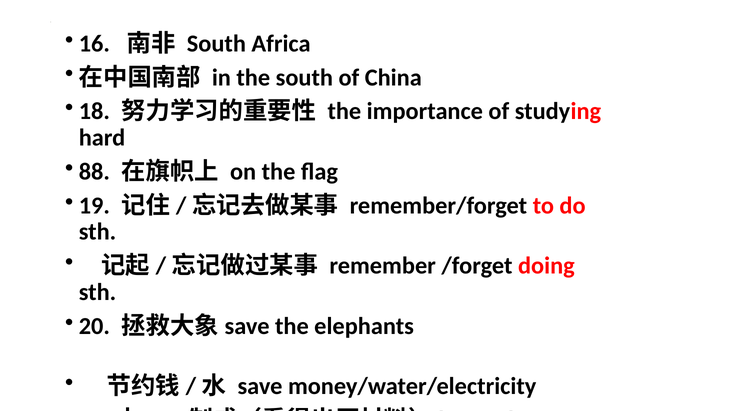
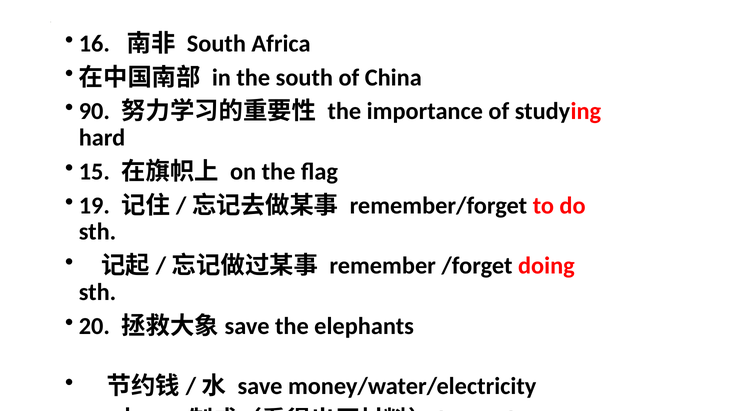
18: 18 -> 90 (94, 111)
88: 88 -> 15 (94, 172)
